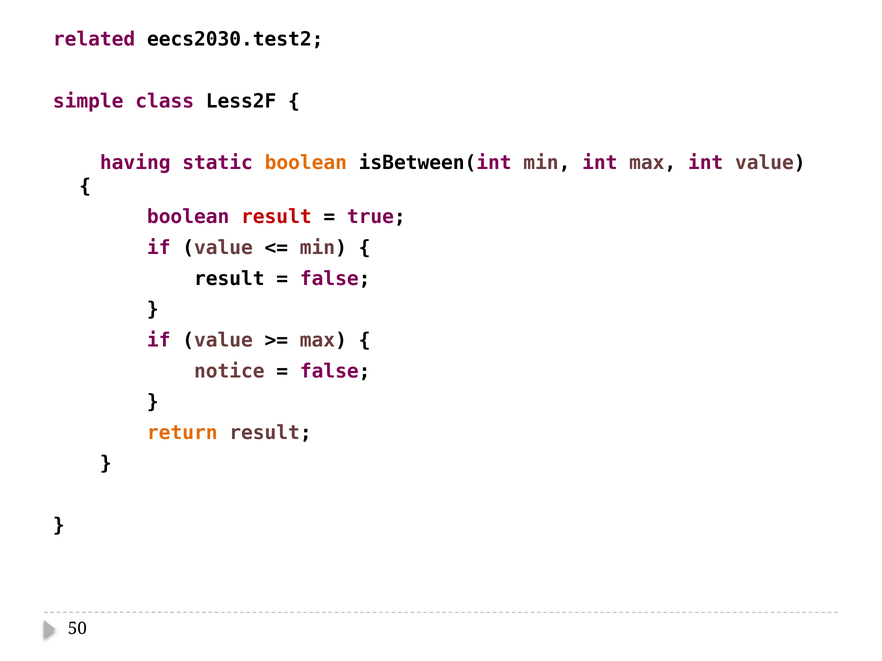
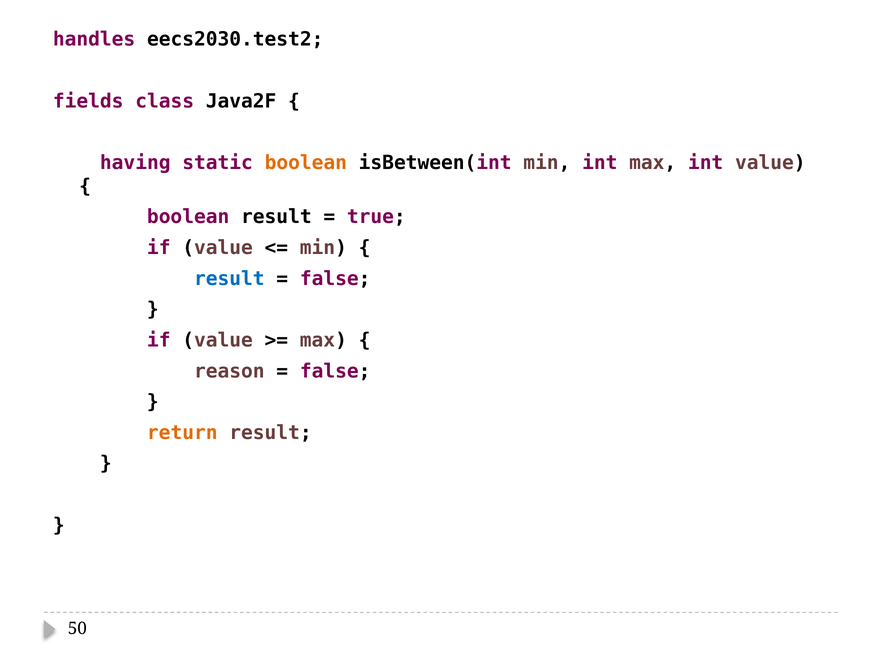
related: related -> handles (94, 40)
simple: simple -> fields (88, 101)
Less2F: Less2F -> Java2F (241, 101)
result colour: red -> black (276, 217)
result colour: black -> blue (229, 279)
notice: notice -> reason (229, 371)
